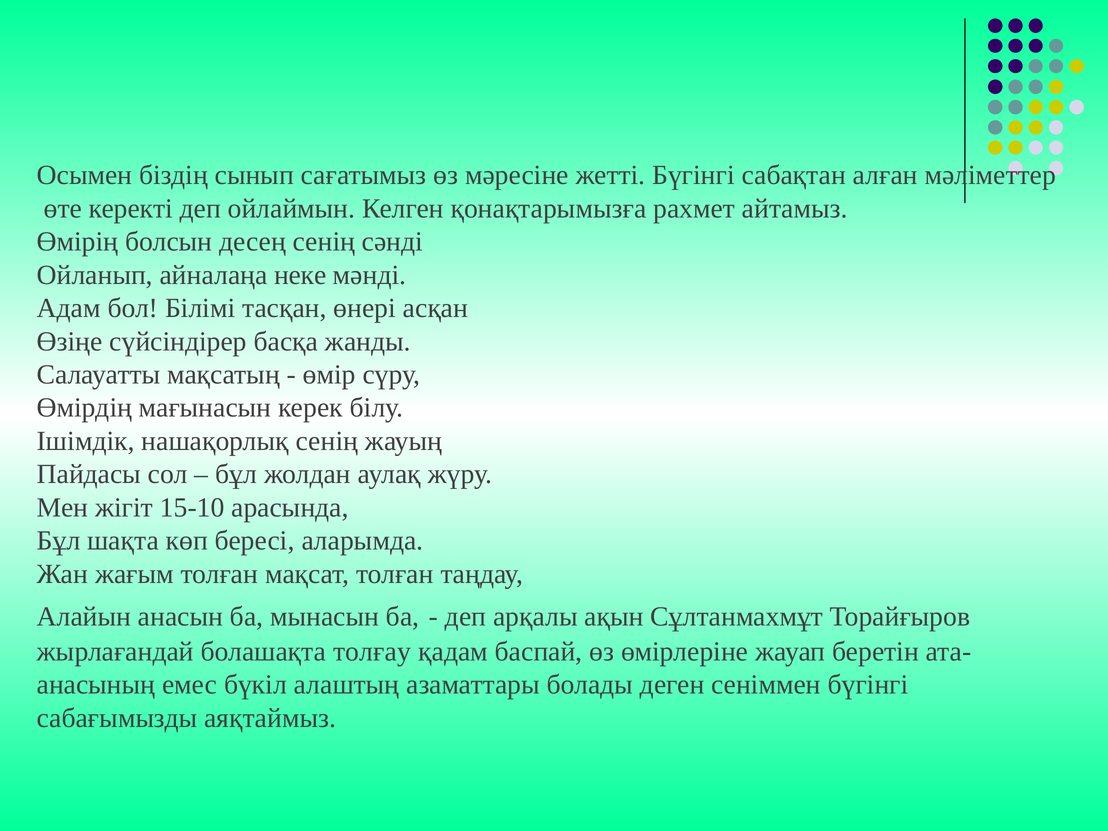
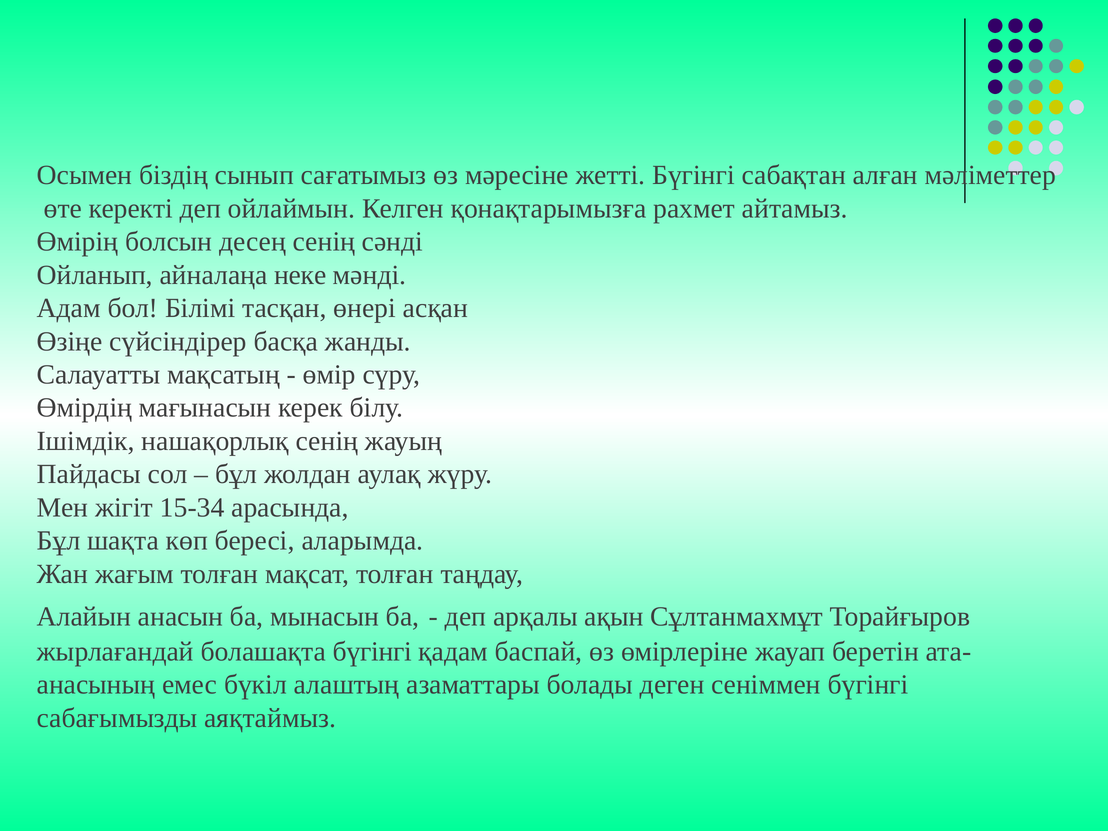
15-10: 15-10 -> 15-34 (192, 508)
болашақта толғау: толғау -> бүгінгі (372, 652)
